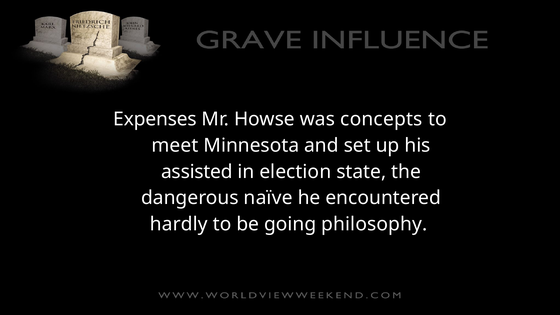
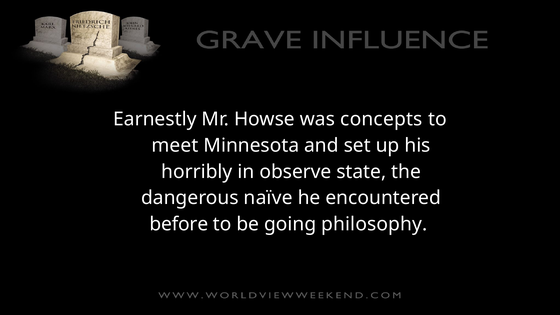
Expenses: Expenses -> Earnestly (155, 119)
assisted: assisted -> horribly (197, 172)
election: election -> observe (295, 172)
hardly: hardly -> before (179, 224)
